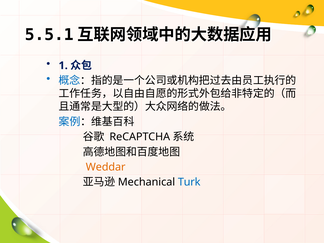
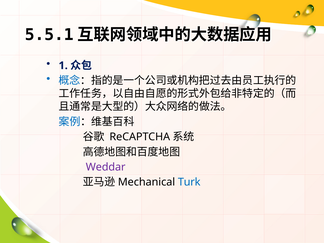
Weddar colour: orange -> purple (106, 167)
